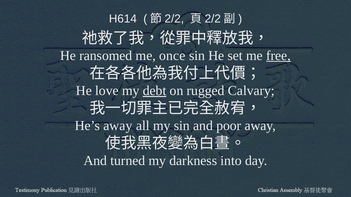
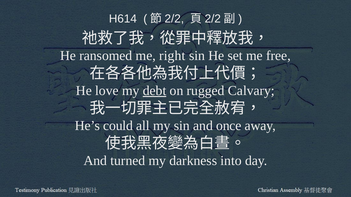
once: once -> right (172, 56)
free underline: present -> none (278, 56)
He’s away: away -> could (118, 126)
poor: poor -> once (229, 126)
